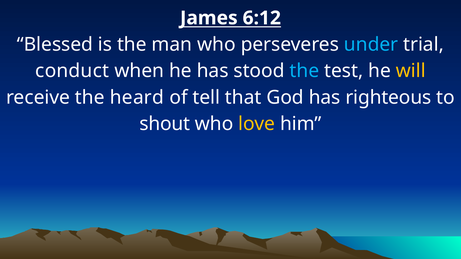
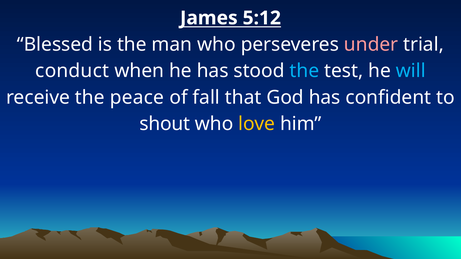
6:12: 6:12 -> 5:12 (262, 18)
under colour: light blue -> pink (371, 44)
will colour: yellow -> light blue (411, 71)
heard: heard -> peace (137, 97)
tell: tell -> fall (206, 97)
righteous: righteous -> confident (388, 97)
